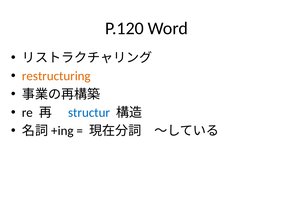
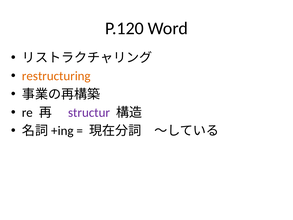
structur colour: blue -> purple (89, 112)
